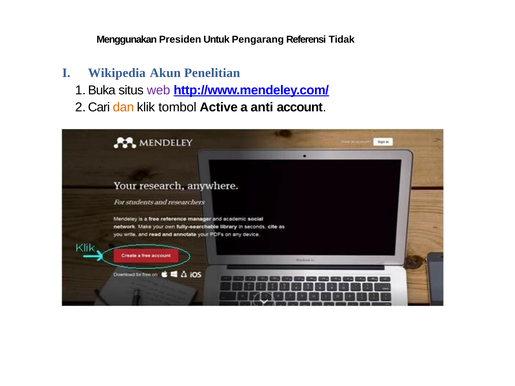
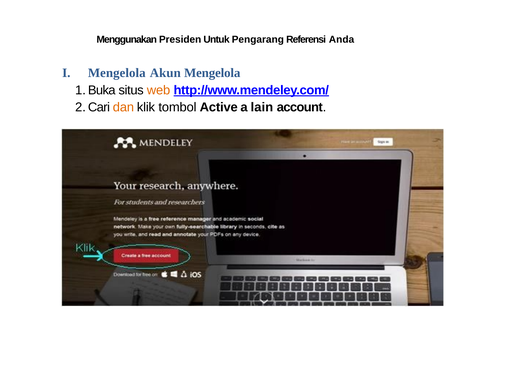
Tidak: Tidak -> Anda (342, 40)
Wikipedia: Wikipedia -> Mengelola (117, 73)
Akun Penelitian: Penelitian -> Mengelola (212, 73)
web colour: purple -> orange (159, 90)
anti: anti -> lain (262, 107)
